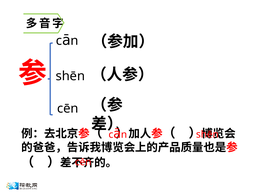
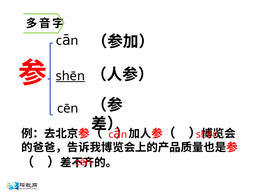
shēn underline: none -> present (70, 76)
